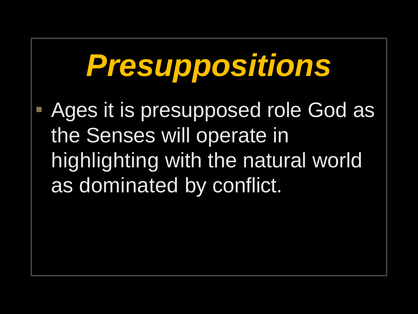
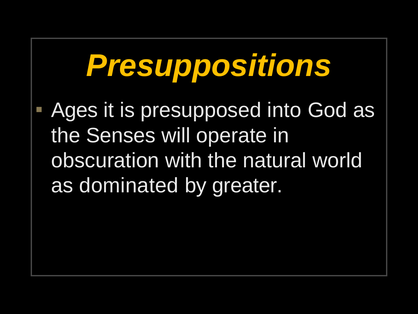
role: role -> into (284, 110)
highlighting: highlighting -> obscuration (105, 160)
conflict: conflict -> greater (248, 185)
